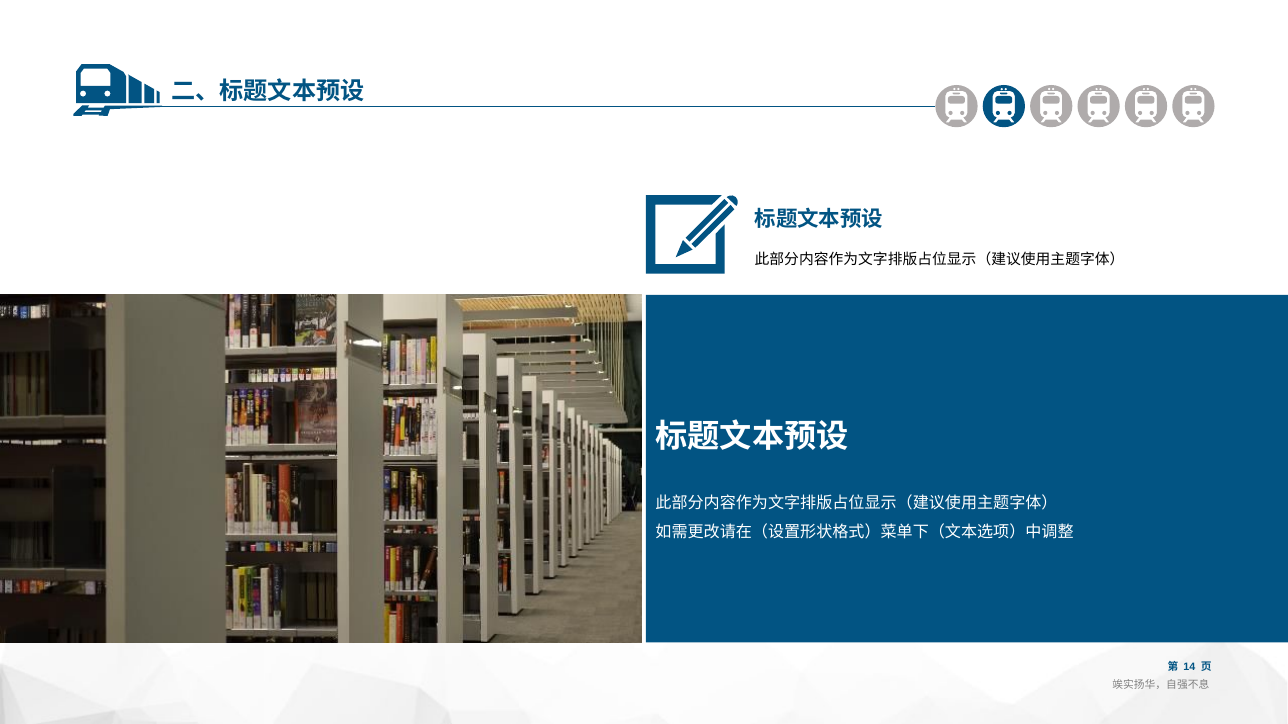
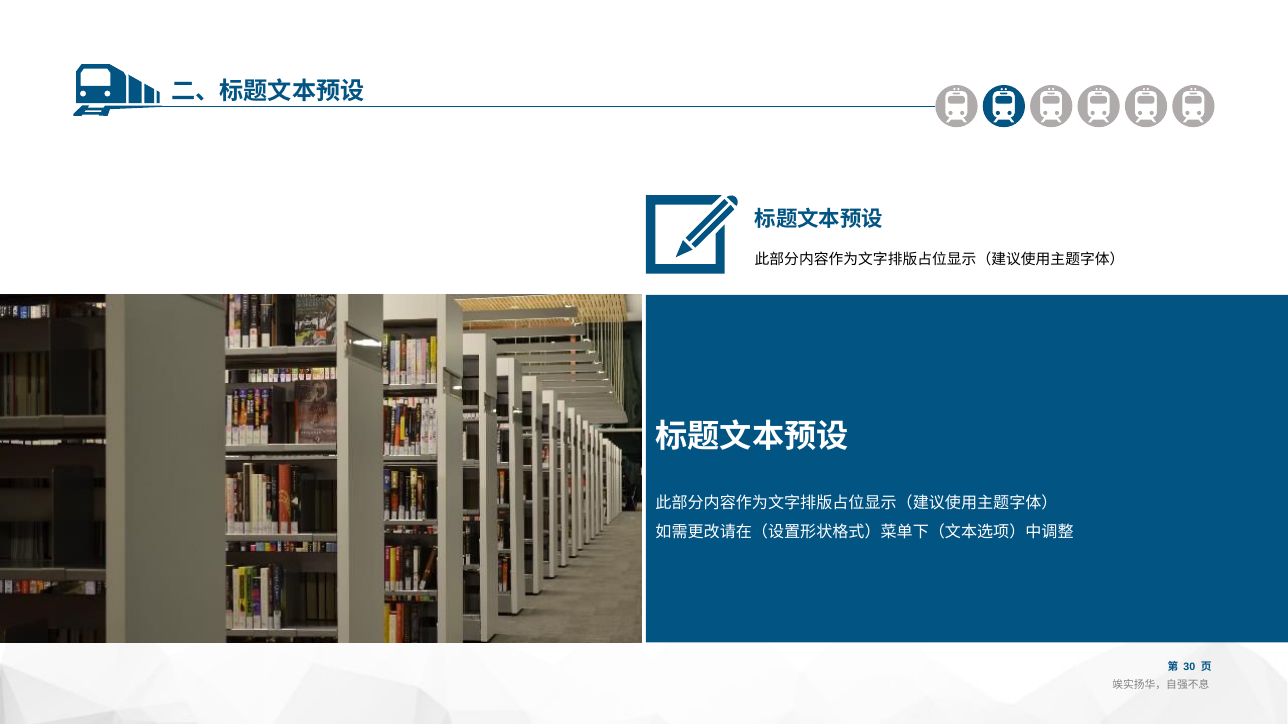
14: 14 -> 30 (1189, 668)
